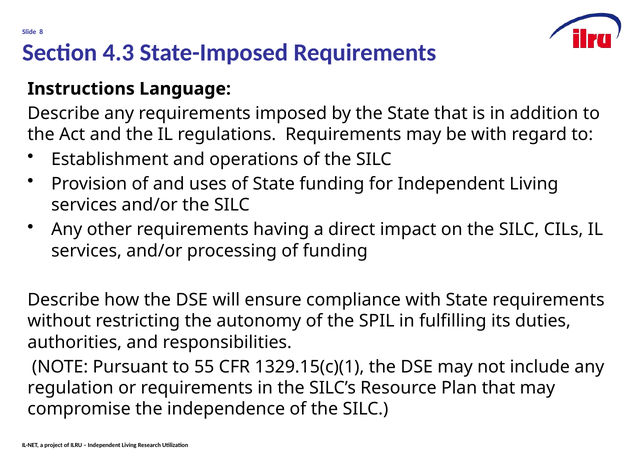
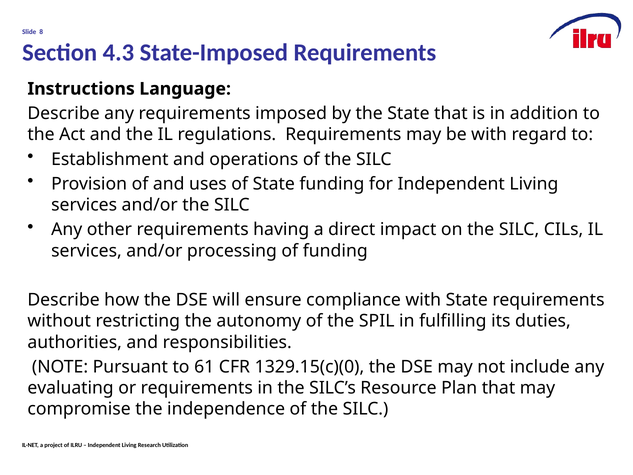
55: 55 -> 61 (204, 367)
1329.15(c)(1: 1329.15(c)(1 -> 1329.15(c)(0 (309, 367)
regulation: regulation -> evaluating (71, 388)
